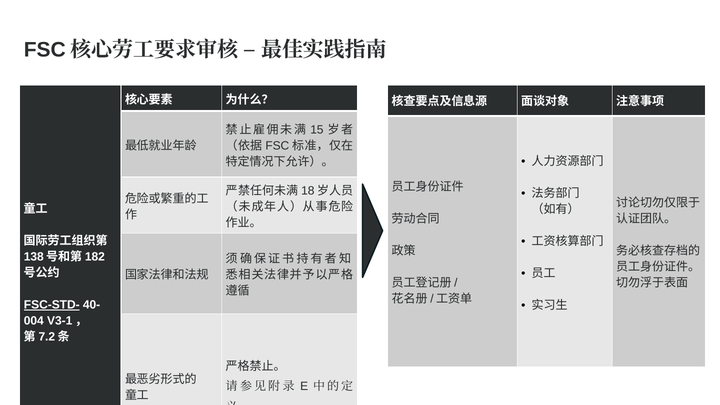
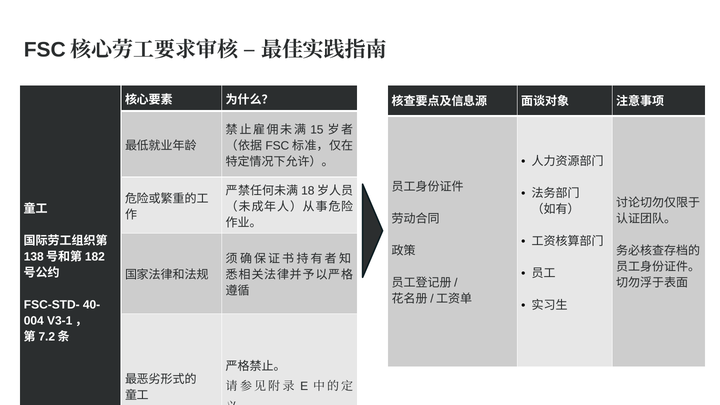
FSC-STD- underline: present -> none (52, 305)
